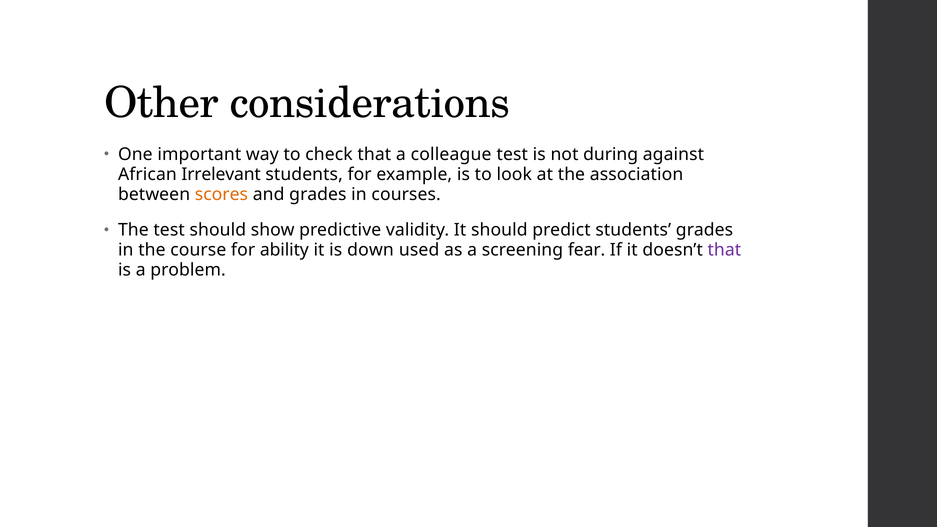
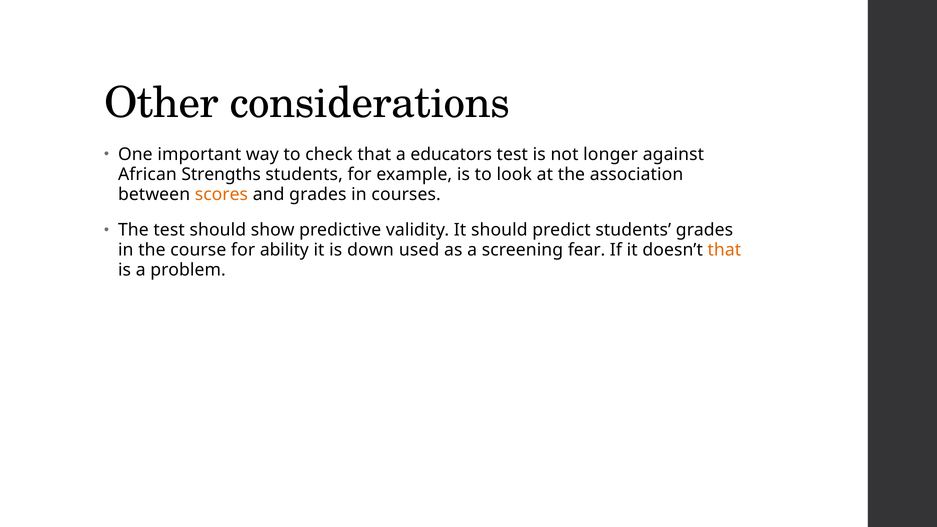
colleague: colleague -> educators (451, 154)
during: during -> longer (611, 154)
Irrelevant: Irrelevant -> Strengths (221, 174)
that colour: purple -> orange (724, 250)
